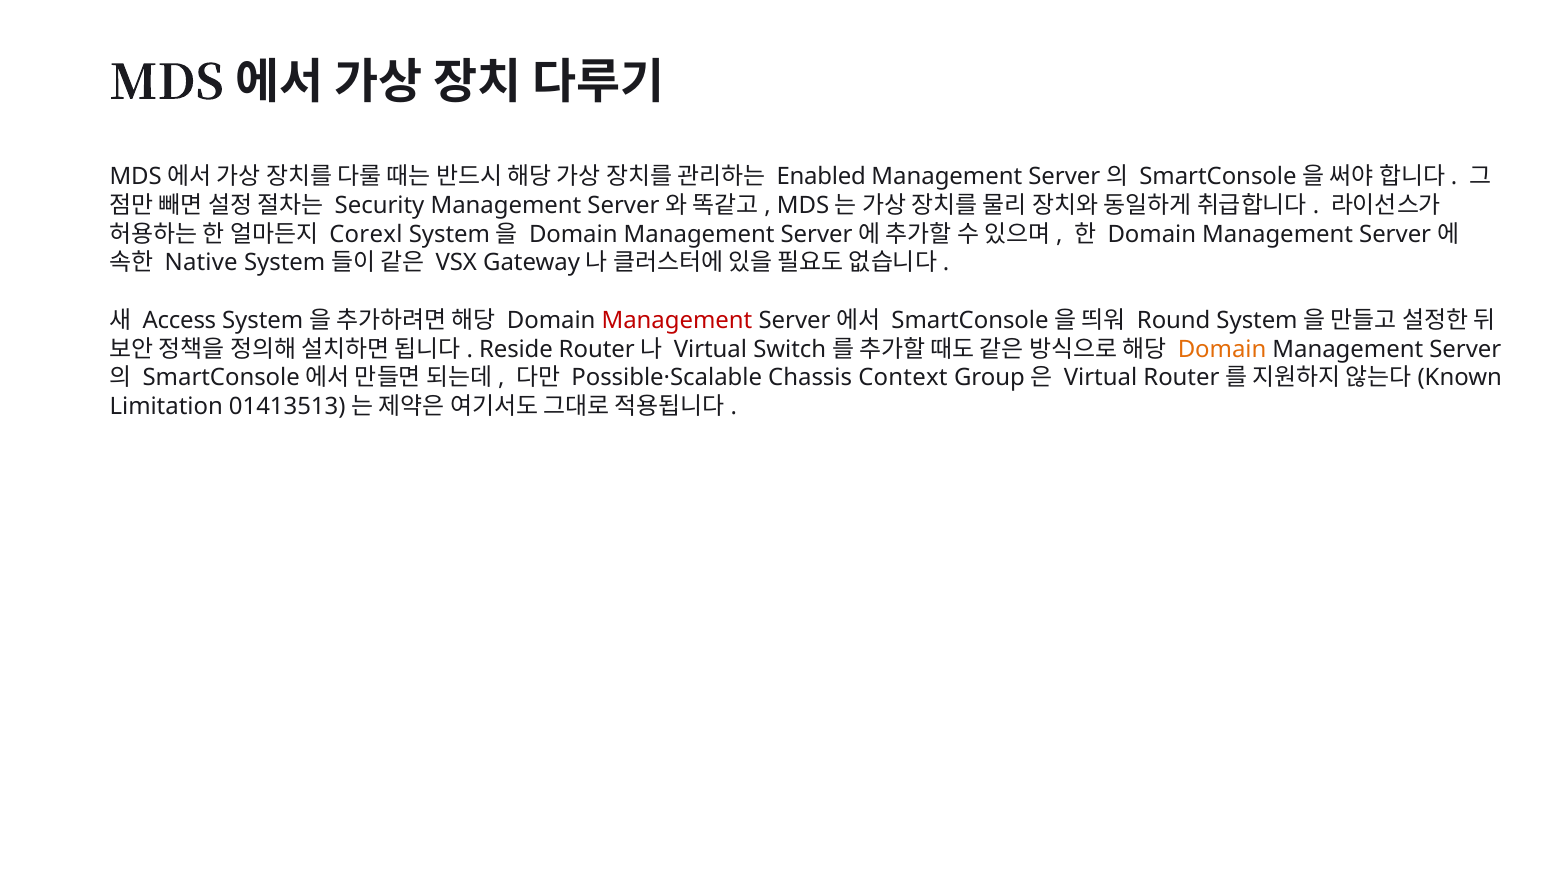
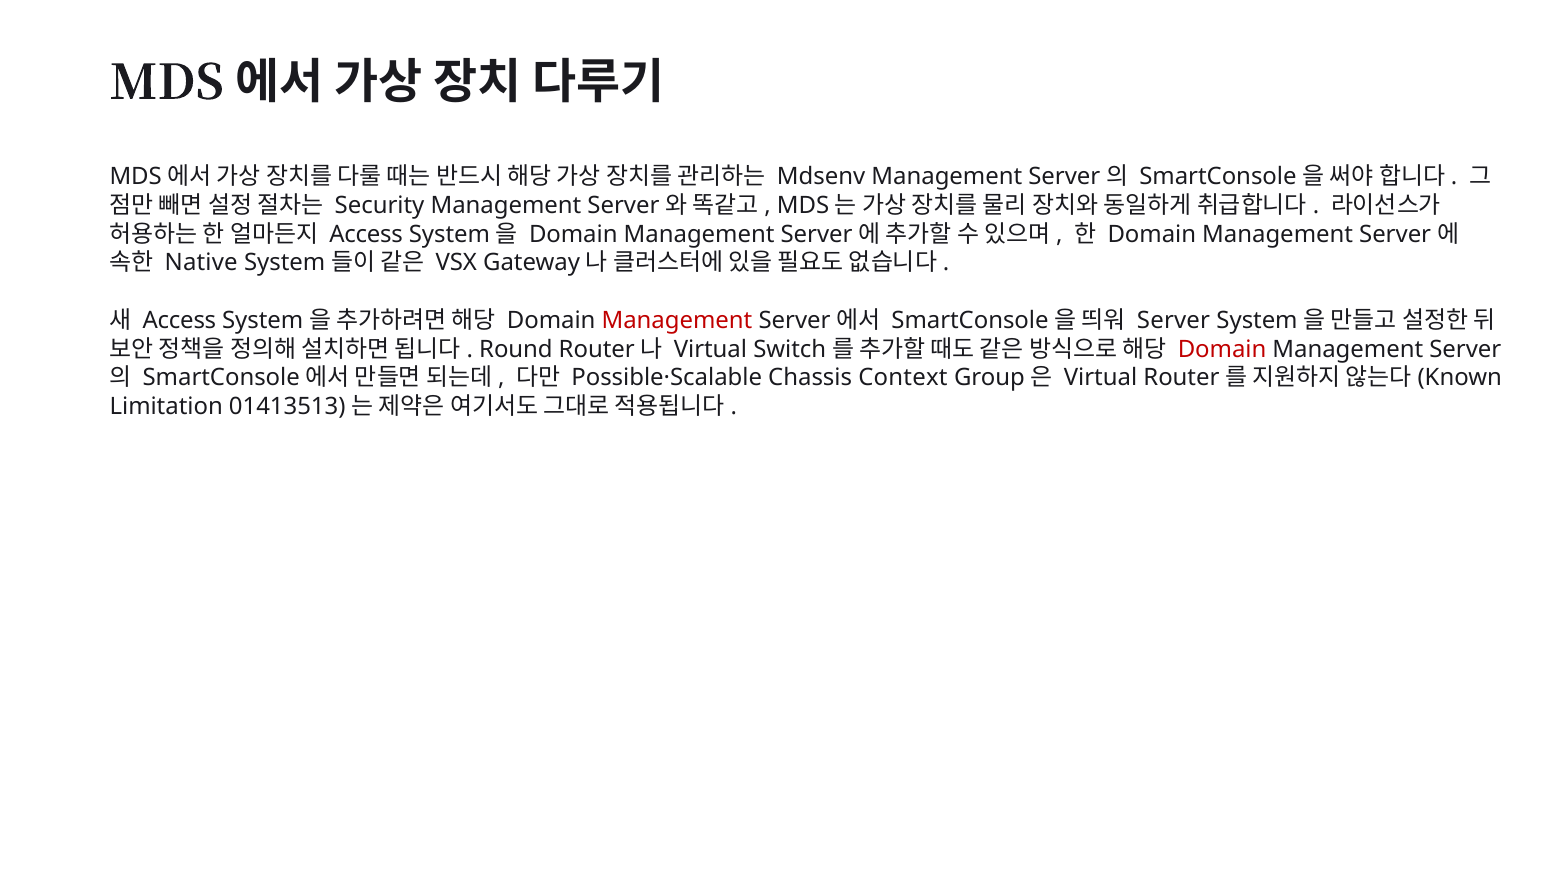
Enabled: Enabled -> Mdsenv (821, 177)
Corexl: Corexl -> Access (366, 234)
Round: Round -> Server (1174, 320)
Reside: Reside -> Round (516, 349)
Domain colour: orange -> red (1222, 349)
